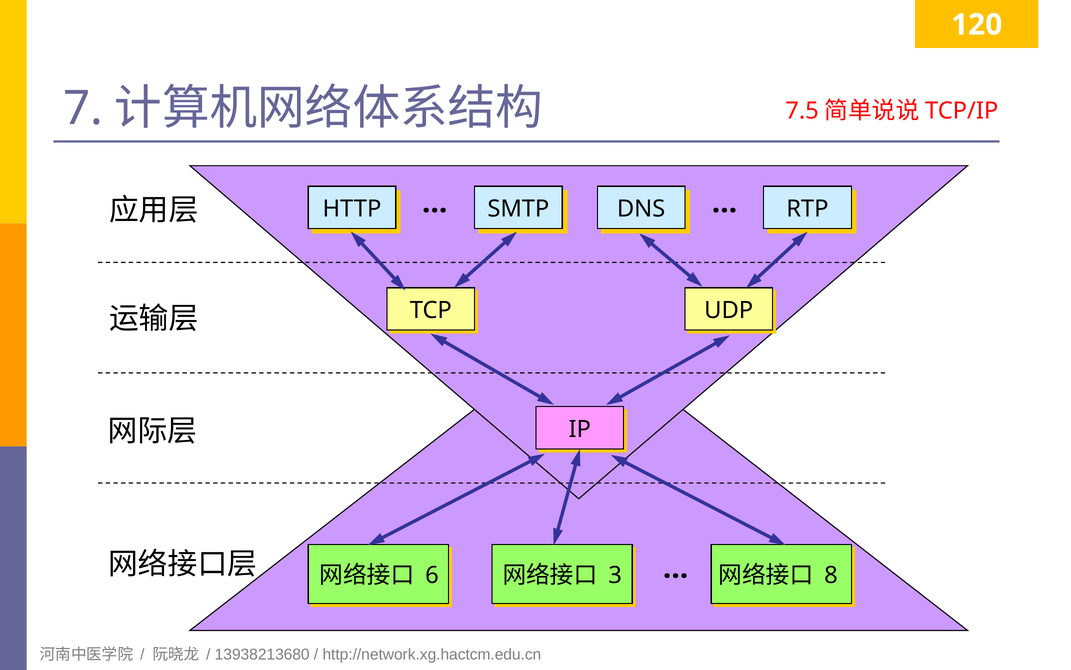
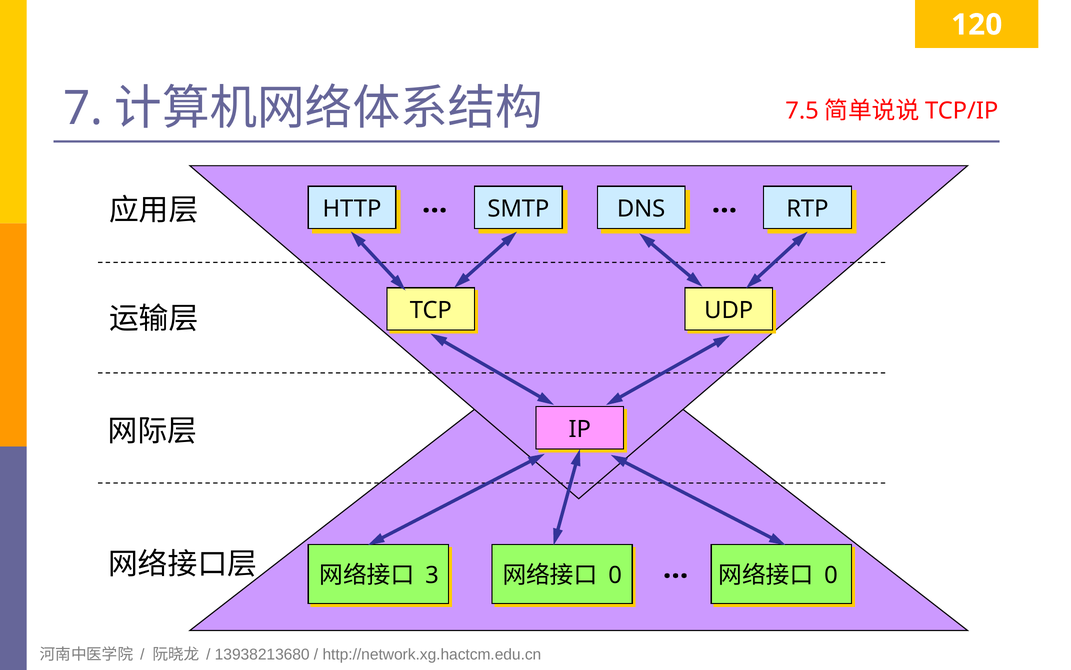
6: 6 -> 3 (432, 575)
3: 3 -> 0 (615, 575)
8: 8 -> 0 (831, 575)
